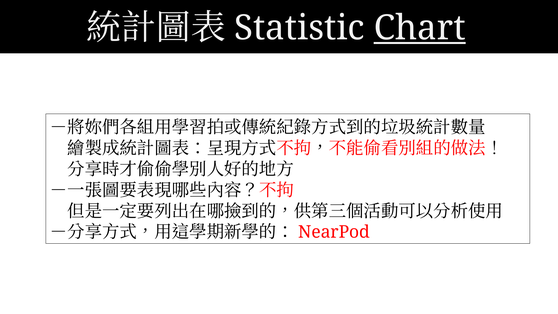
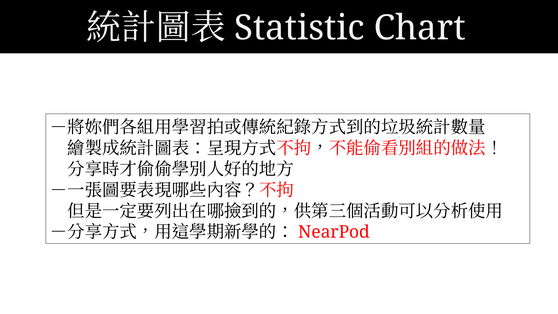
Chart underline: present -> none (420, 28)
